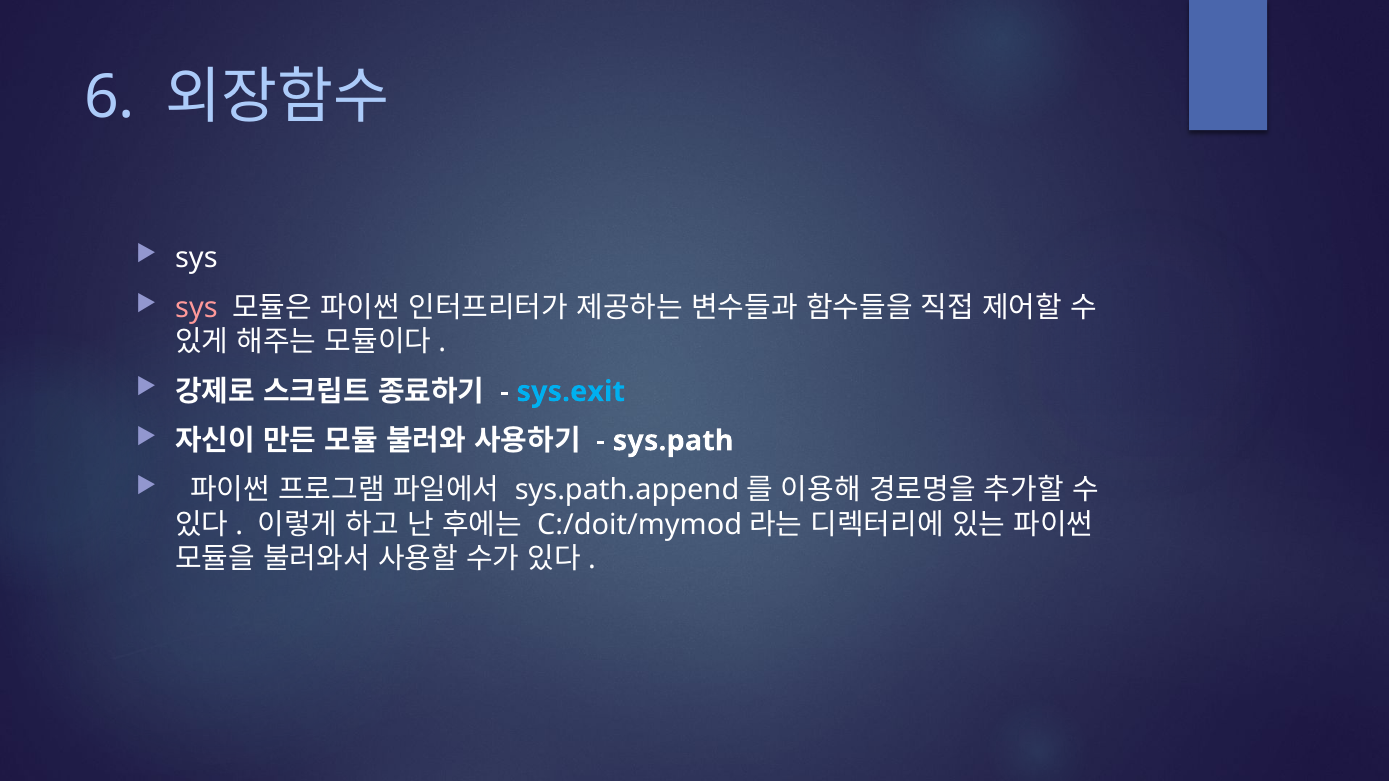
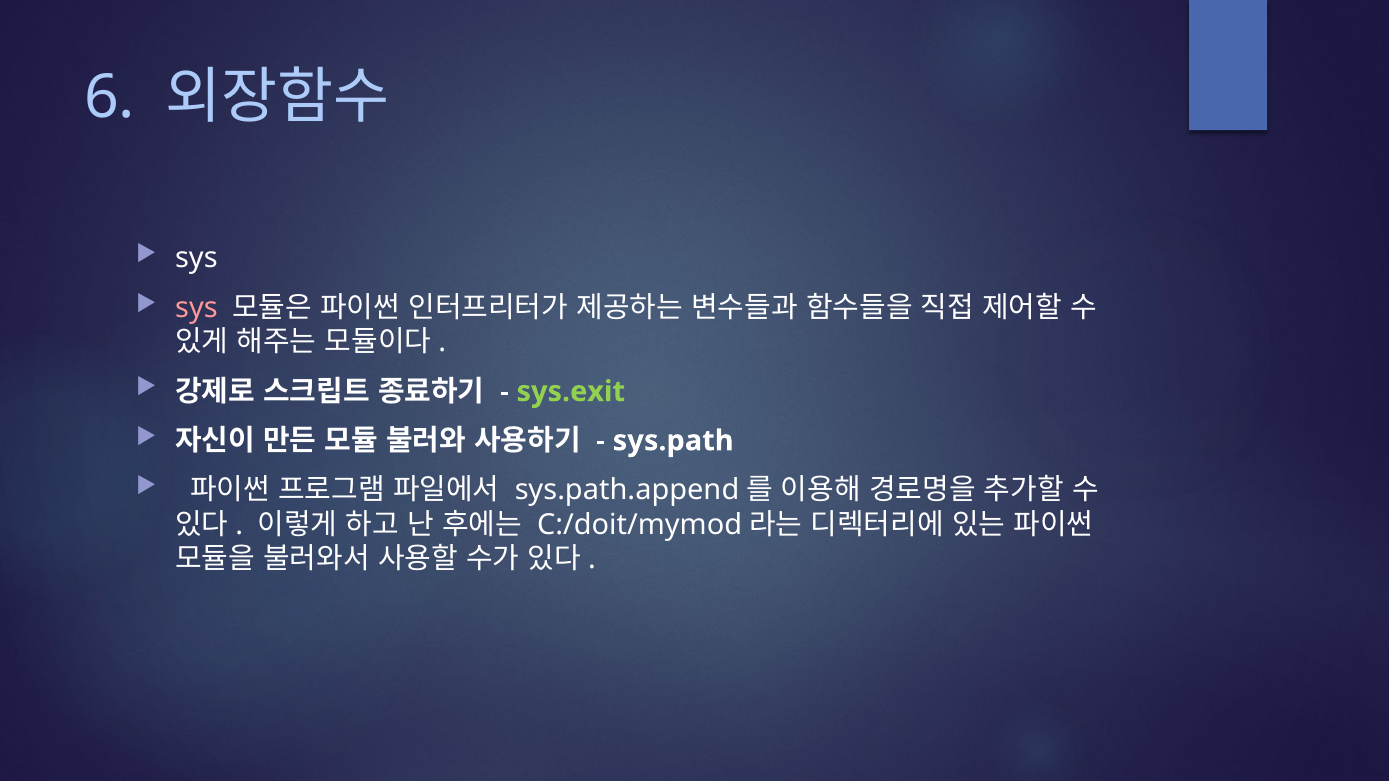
sys.exit colour: light blue -> light green (571, 392)
